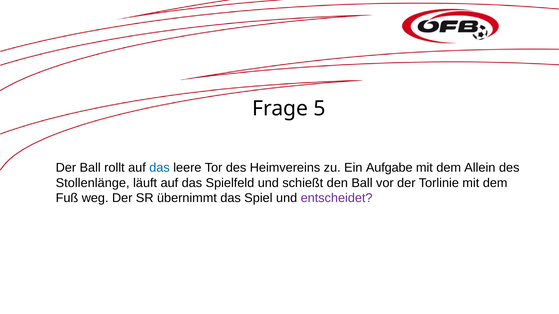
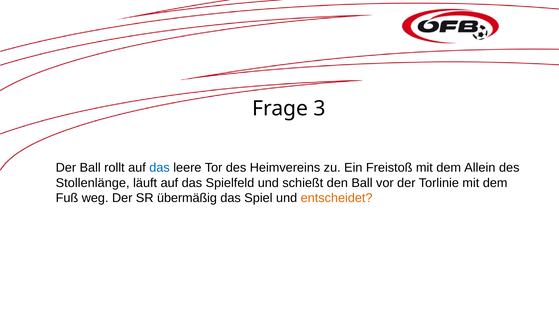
5: 5 -> 3 (320, 109)
Aufgabe: Aufgabe -> Freistoß (389, 168)
übernimmt: übernimmt -> übermäßig (187, 198)
entscheidet colour: purple -> orange (337, 198)
